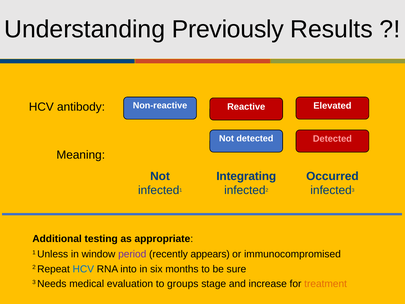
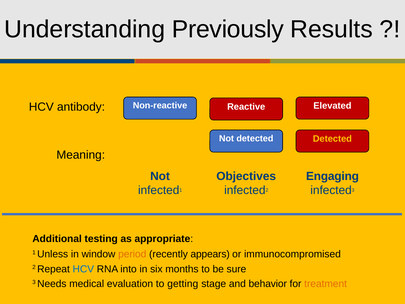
Detected colour: pink -> yellow (332, 139)
Integrating: Integrating -> Objectives (246, 176)
Occurred: Occurred -> Engaging (332, 176)
period colour: purple -> orange (132, 254)
groups: groups -> getting (183, 283)
increase: increase -> behavior (268, 283)
